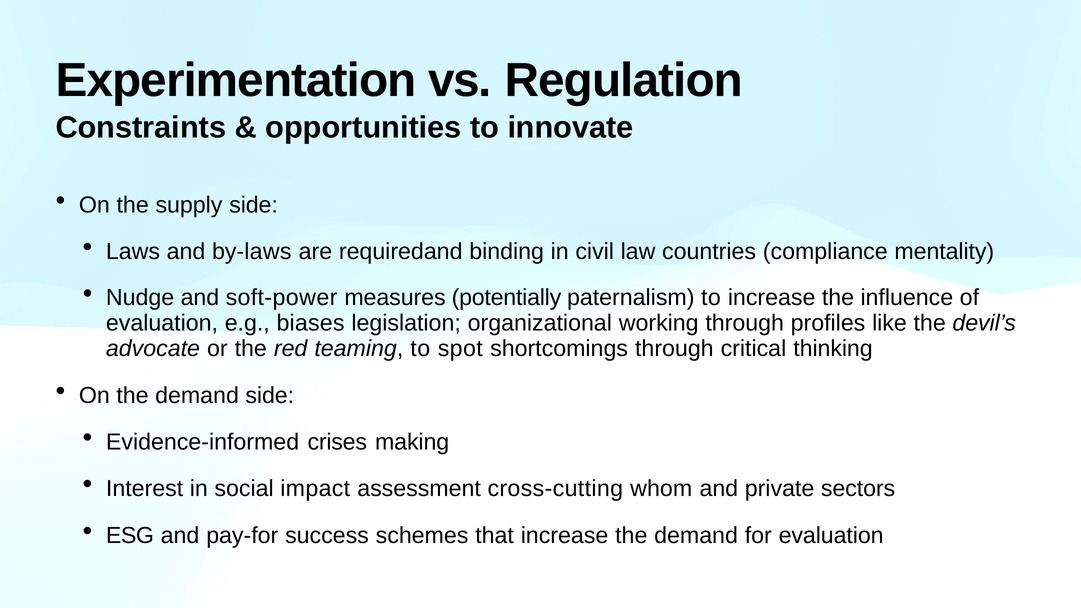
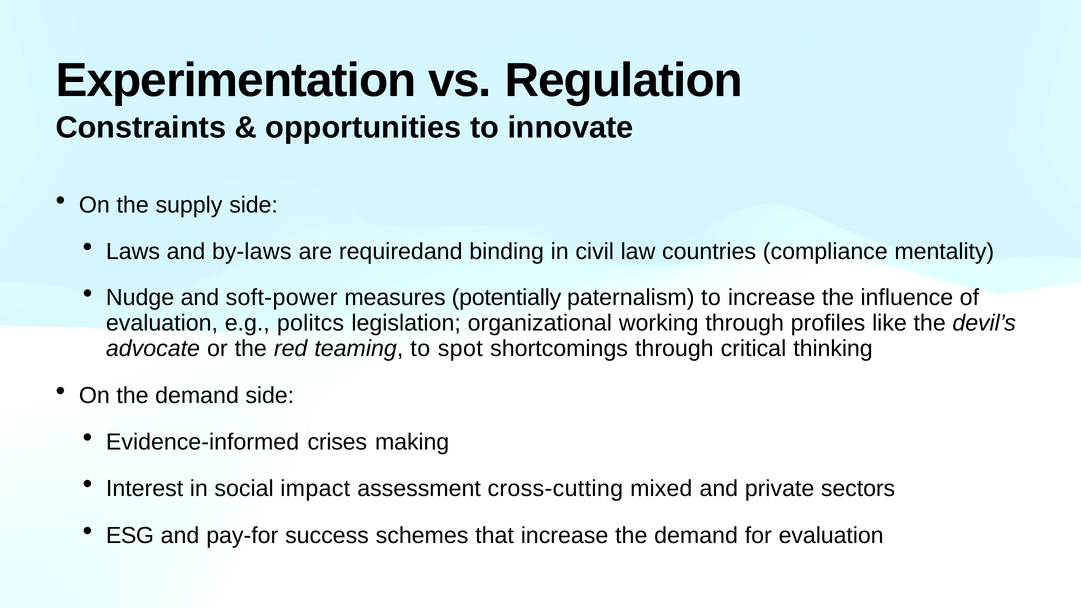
biases: biases -> politcs (311, 323)
whom: whom -> mixed (661, 489)
